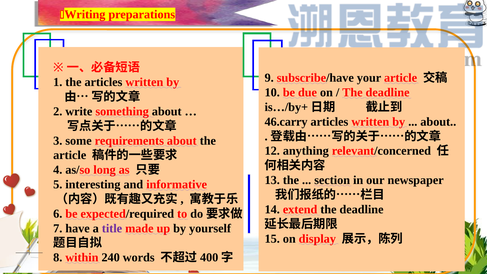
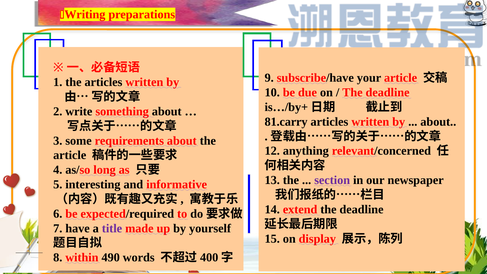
46.carry: 46.carry -> 81.carry (286, 122)
section colour: black -> purple (332, 180)
240: 240 -> 490 (111, 258)
